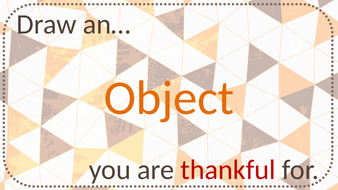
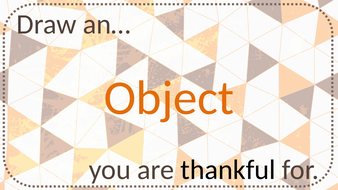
thankful colour: red -> black (228, 170)
